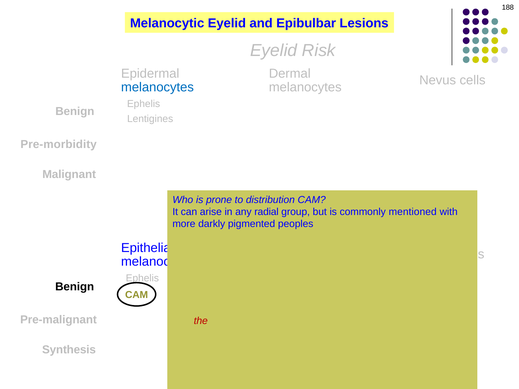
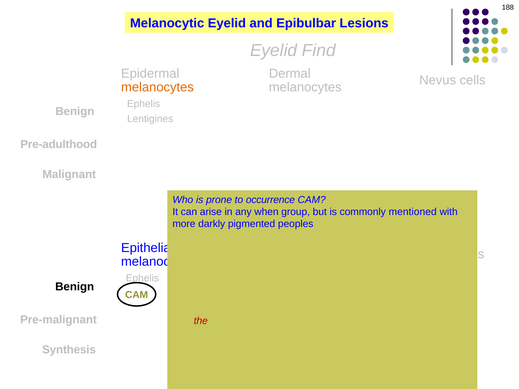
Risk: Risk -> Find (319, 51)
melanocytes colour: blue -> orange (157, 87)
Pre-morbidity: Pre-morbidity -> Pre-adulthood (59, 144)
distribution: distribution -> occurrence (270, 200)
radial: radial -> when (266, 212)
